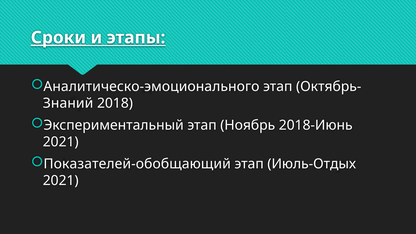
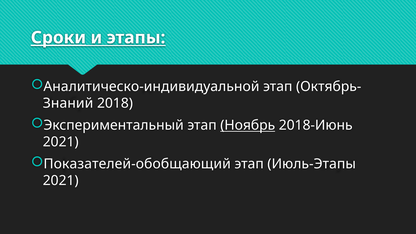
Аналитическо-эмоционального: Аналитическо-эмоционального -> Аналитическо-индивидуальной (151, 87)
Ноябрь underline: none -> present (248, 125)
Июль-Отдых: Июль-Отдых -> Июль-Этапы (312, 164)
